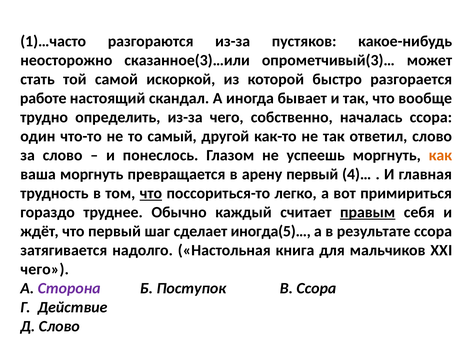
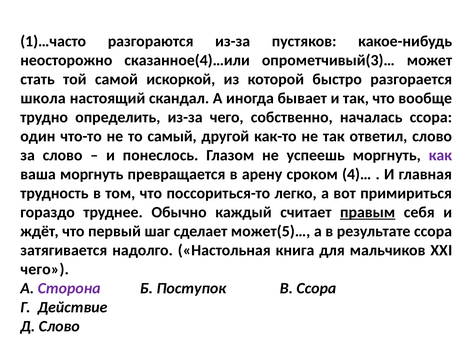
сказанное(3)…или: сказанное(3)…или -> сказанное(4)…или (187, 60)
работе: работе -> школа (43, 98)
как colour: orange -> purple (440, 155)
арену первый: первый -> сроком (312, 174)
что underline: present -> none (151, 193)
иногда(5)…: иногда(5)… -> может(5)… (271, 231)
